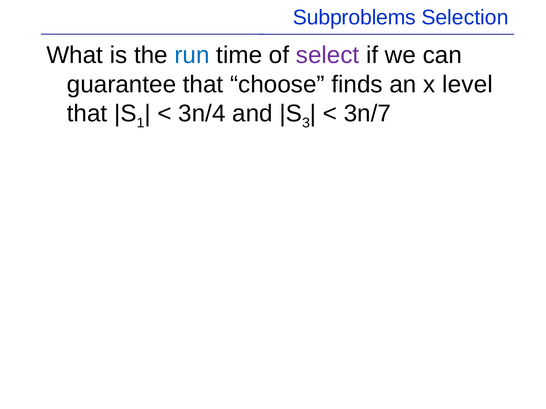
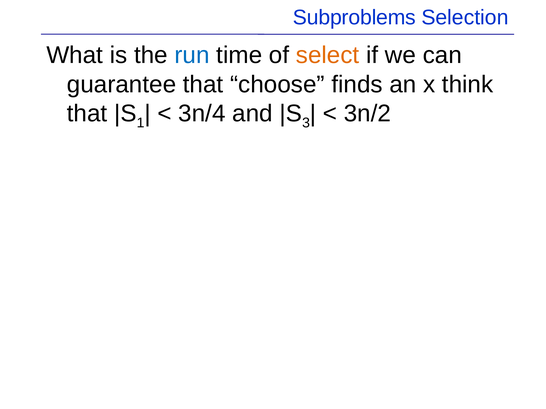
select colour: purple -> orange (328, 55)
level: level -> think (468, 85)
3n/7: 3n/7 -> 3n/2 (367, 114)
